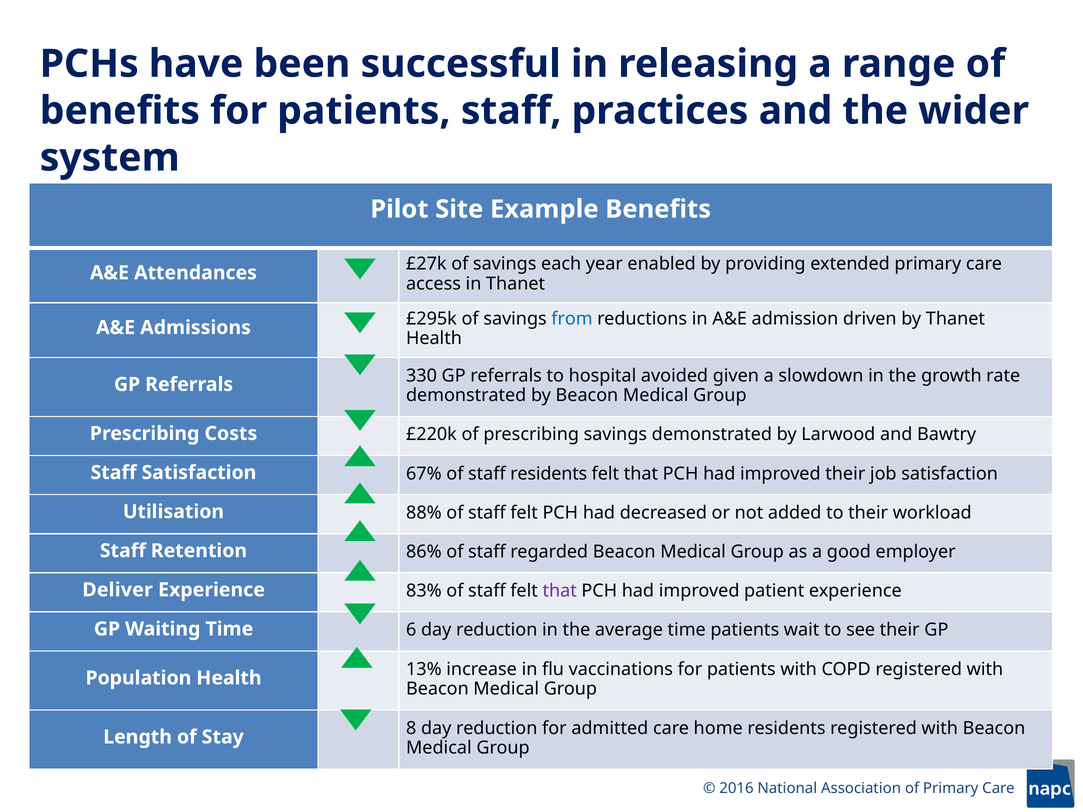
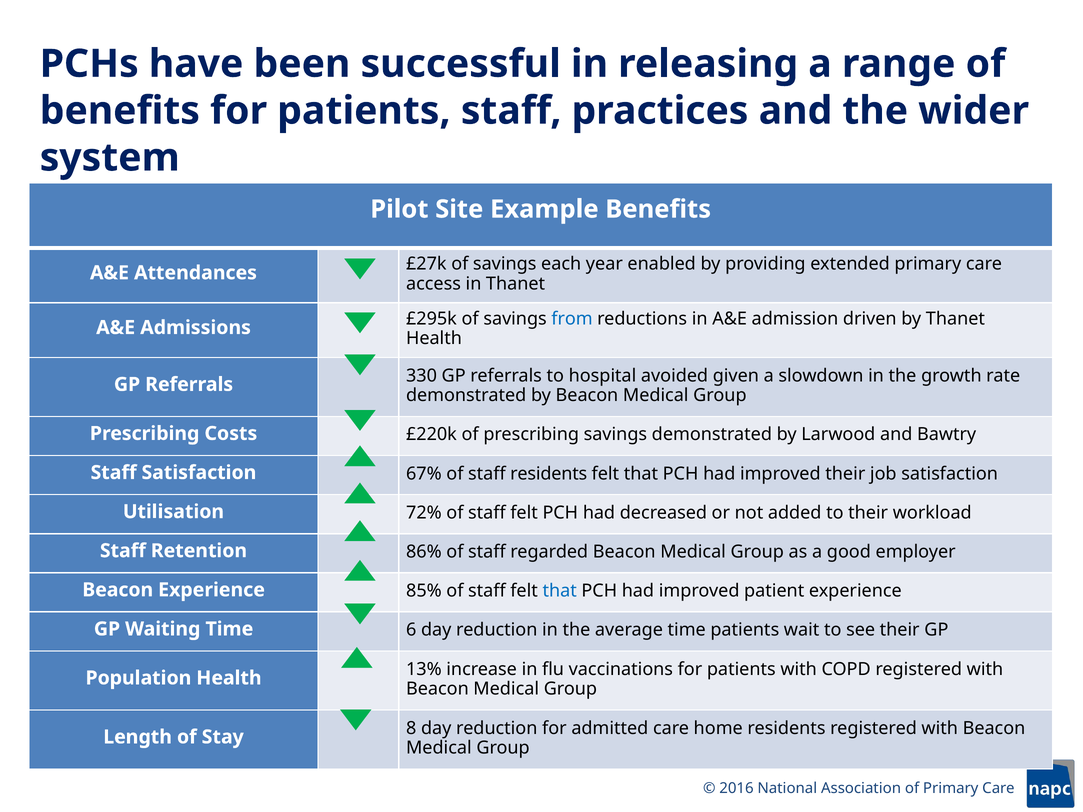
88%: 88% -> 72% (424, 513)
Deliver: Deliver -> Beacon (118, 590)
83%: 83% -> 85% (424, 591)
that colour: purple -> blue (560, 591)
